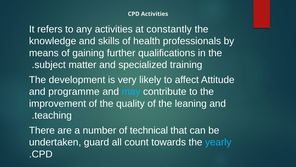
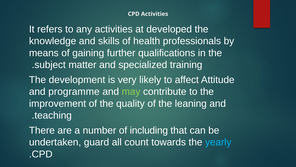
constantly: constantly -> developed (169, 29)
may colour: light blue -> light green (131, 91)
technical: technical -> including (149, 130)
